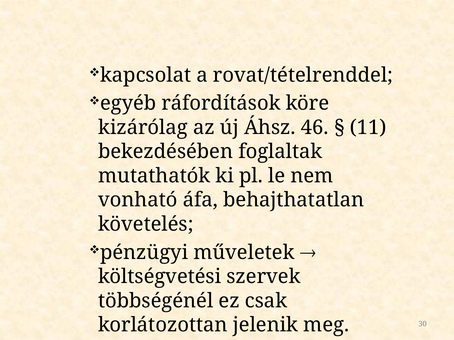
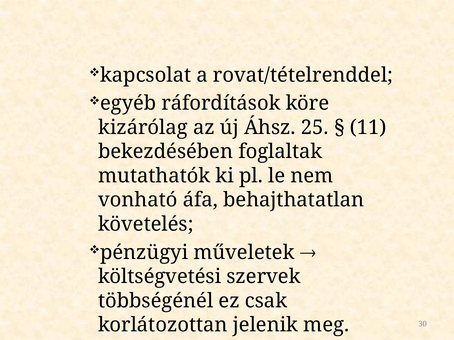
46: 46 -> 25 (315, 128)
